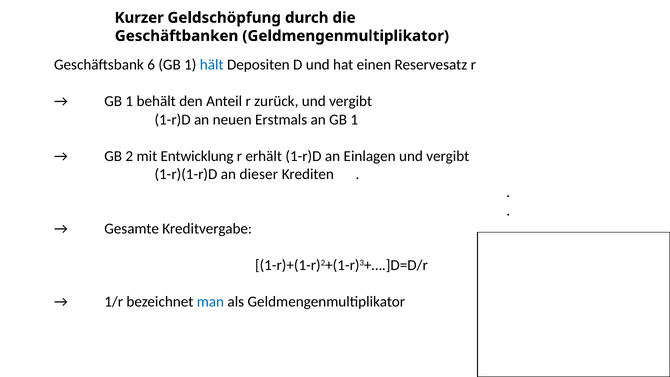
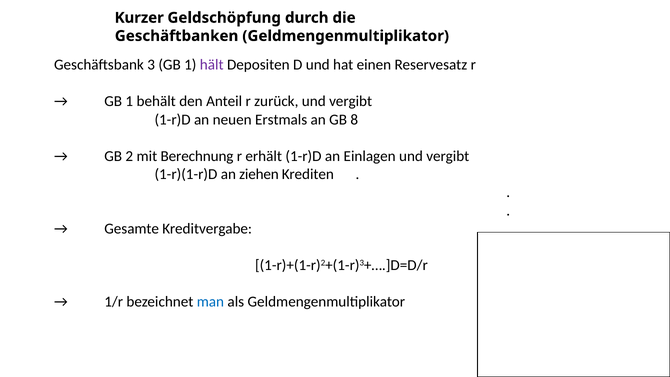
6: 6 -> 3 (151, 65)
hält colour: blue -> purple (212, 65)
an GB 1: 1 -> 8 (354, 120)
Entwicklung: Entwicklung -> Berechnung (197, 156)
dieser: dieser -> ziehen (259, 174)
